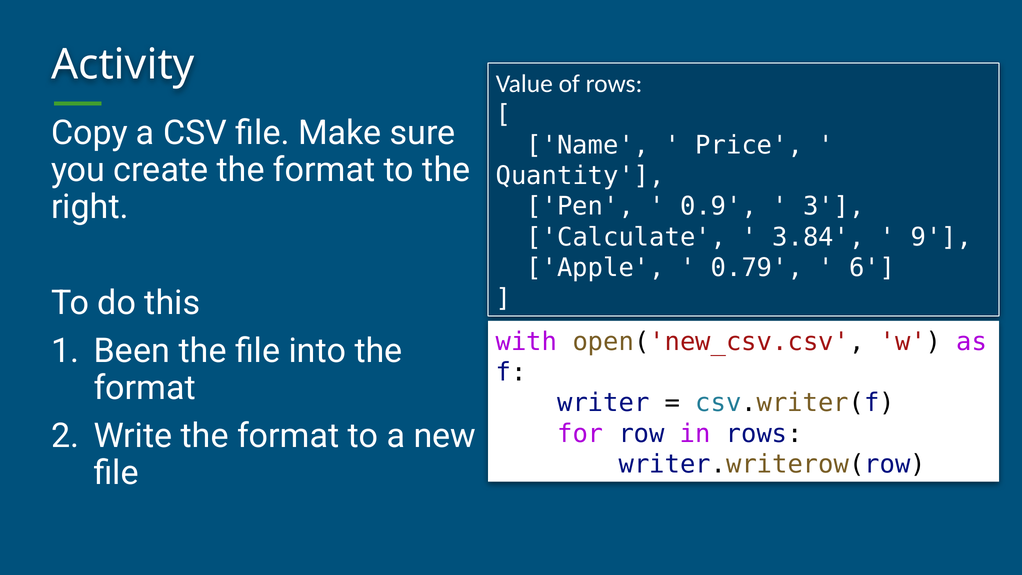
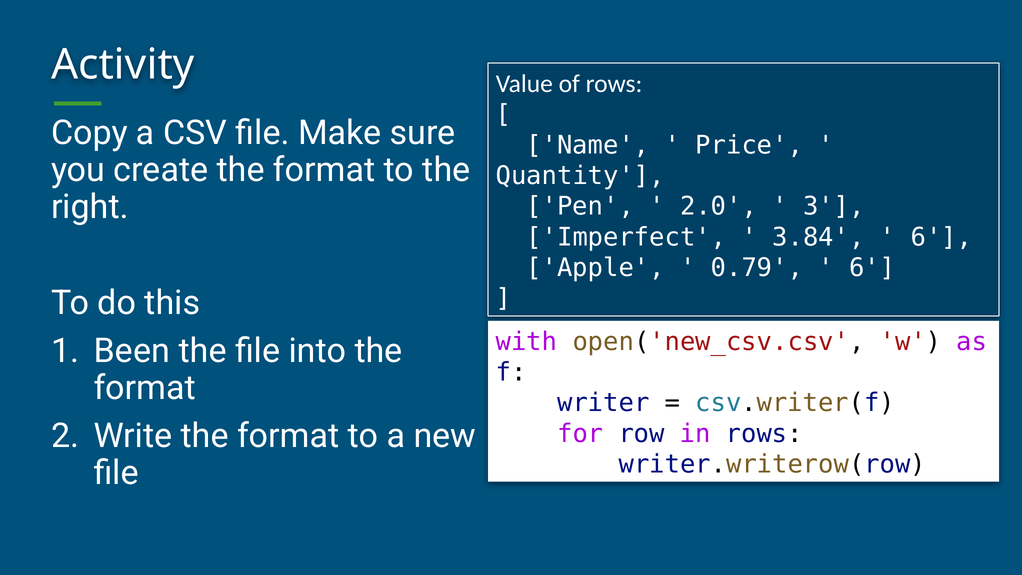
0.9: 0.9 -> 2.0 (719, 207)
Calculate: Calculate -> Imperfect (626, 237)
9: 9 -> 6 (941, 237)
